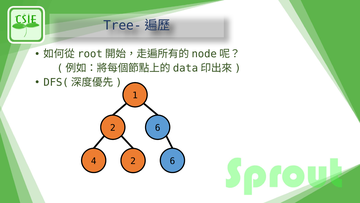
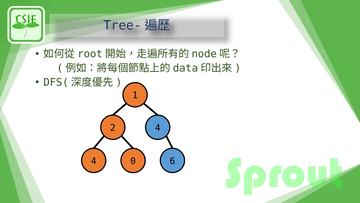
6: 6 -> 4 (158, 128)
4 2: 2 -> 0 (133, 161)
